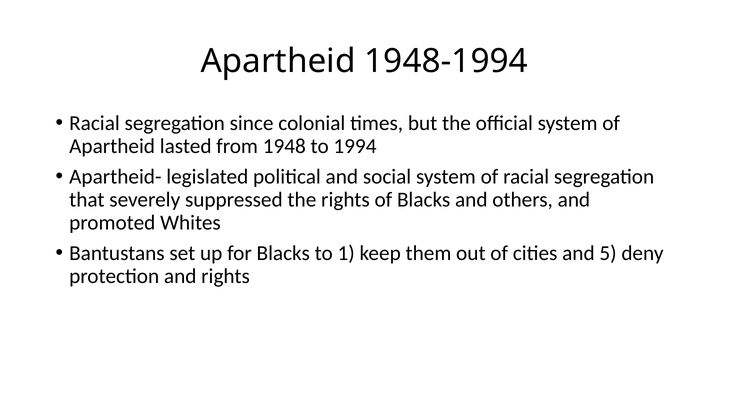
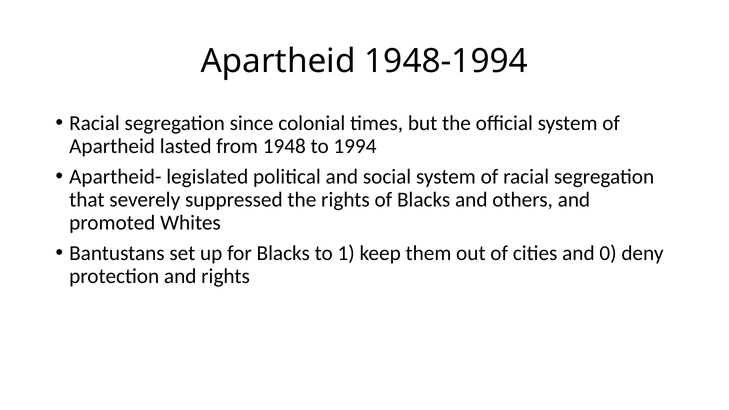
5: 5 -> 0 (608, 253)
